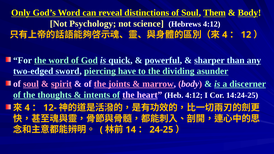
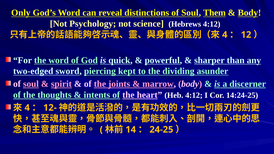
have: have -> kept (127, 71)
